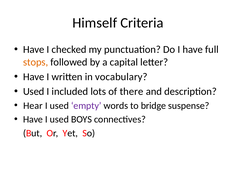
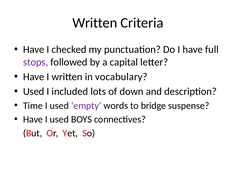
Himself: Himself -> Written (95, 23)
stops colour: orange -> purple (36, 62)
there: there -> down (132, 91)
Hear: Hear -> Time (33, 106)
